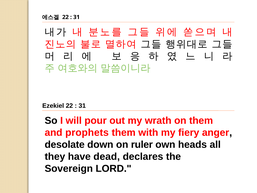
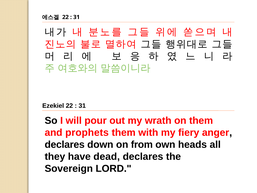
desolate: desolate -> declares (65, 144)
ruler: ruler -> from (142, 144)
